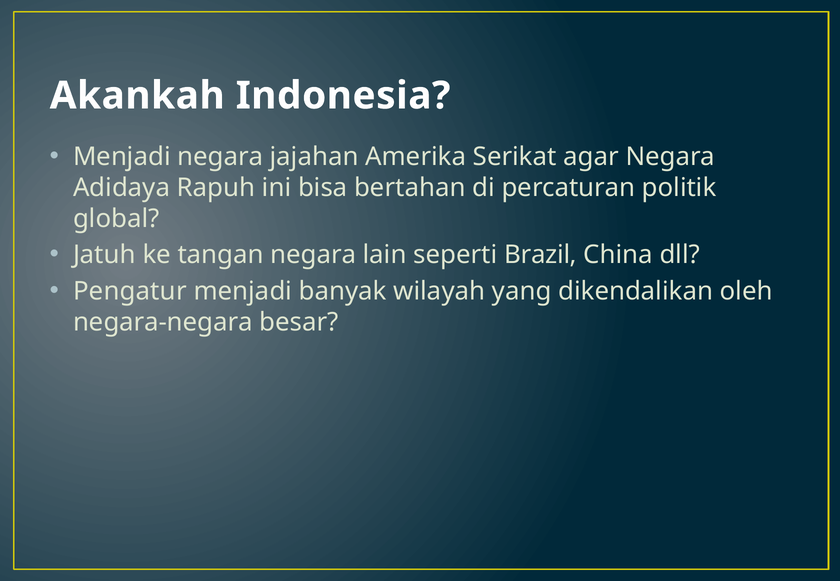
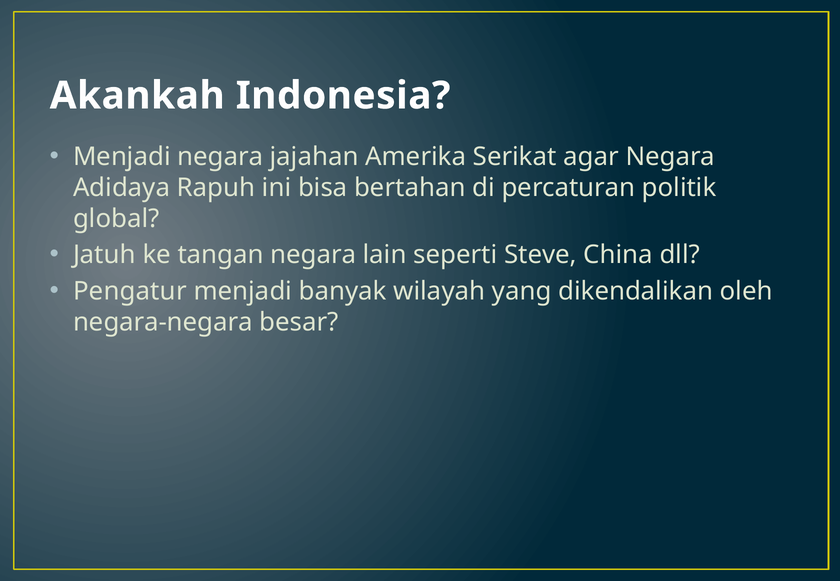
Brazil: Brazil -> Steve (540, 255)
